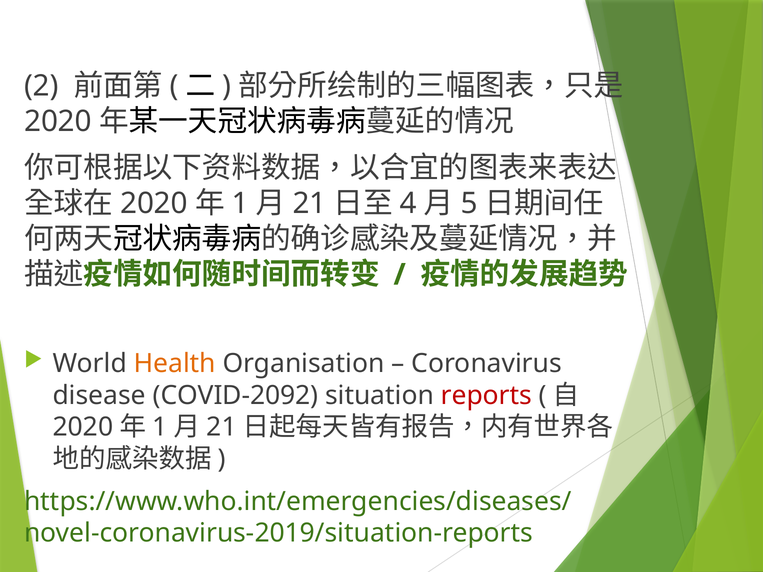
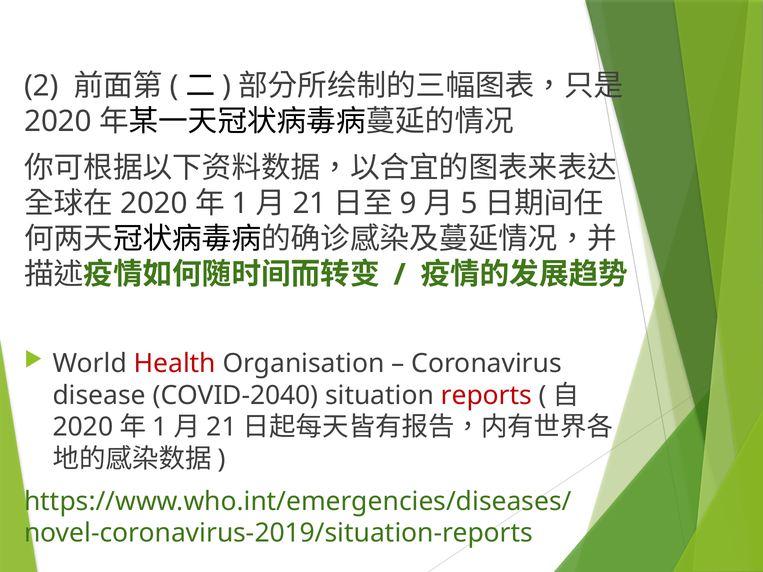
4: 4 -> 9 (408, 204)
Health colour: orange -> red (175, 364)
COVID-2092: COVID-2092 -> COVID-2040 (236, 396)
